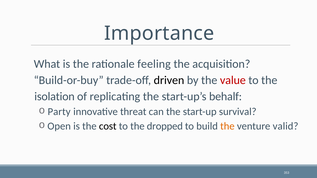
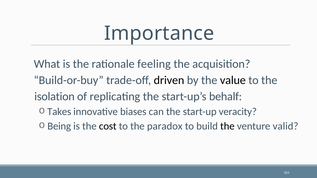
value colour: red -> black (233, 80)
Party: Party -> Takes (59, 112)
threat: threat -> biases (133, 112)
survival: survival -> veracity (238, 112)
Open: Open -> Being (59, 126)
dropped: dropped -> paradox (165, 126)
the colour: orange -> black (227, 126)
